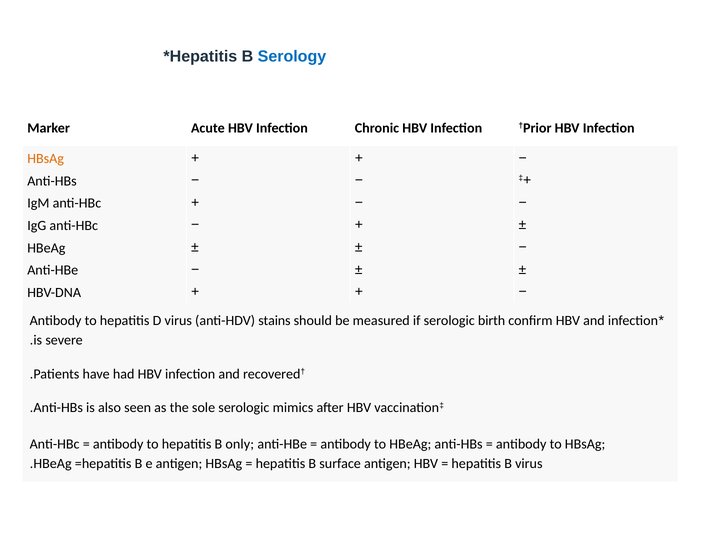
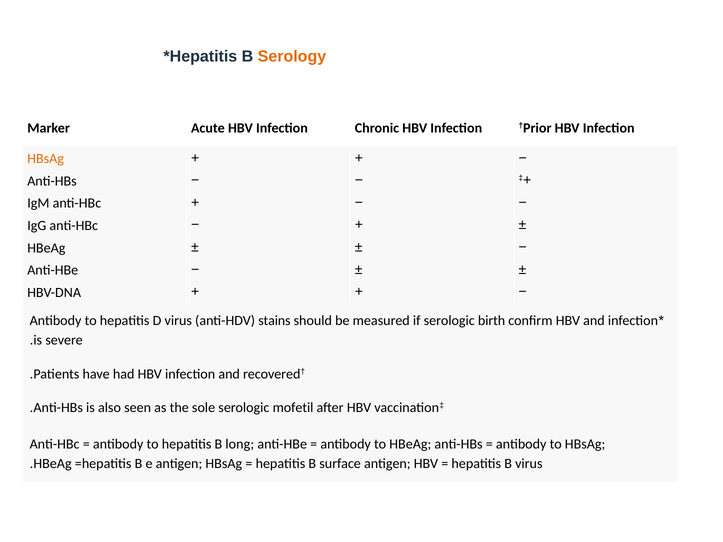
Serology colour: blue -> orange (292, 56)
mimics: mimics -> mofetil (293, 408)
only: only -> long (240, 444)
